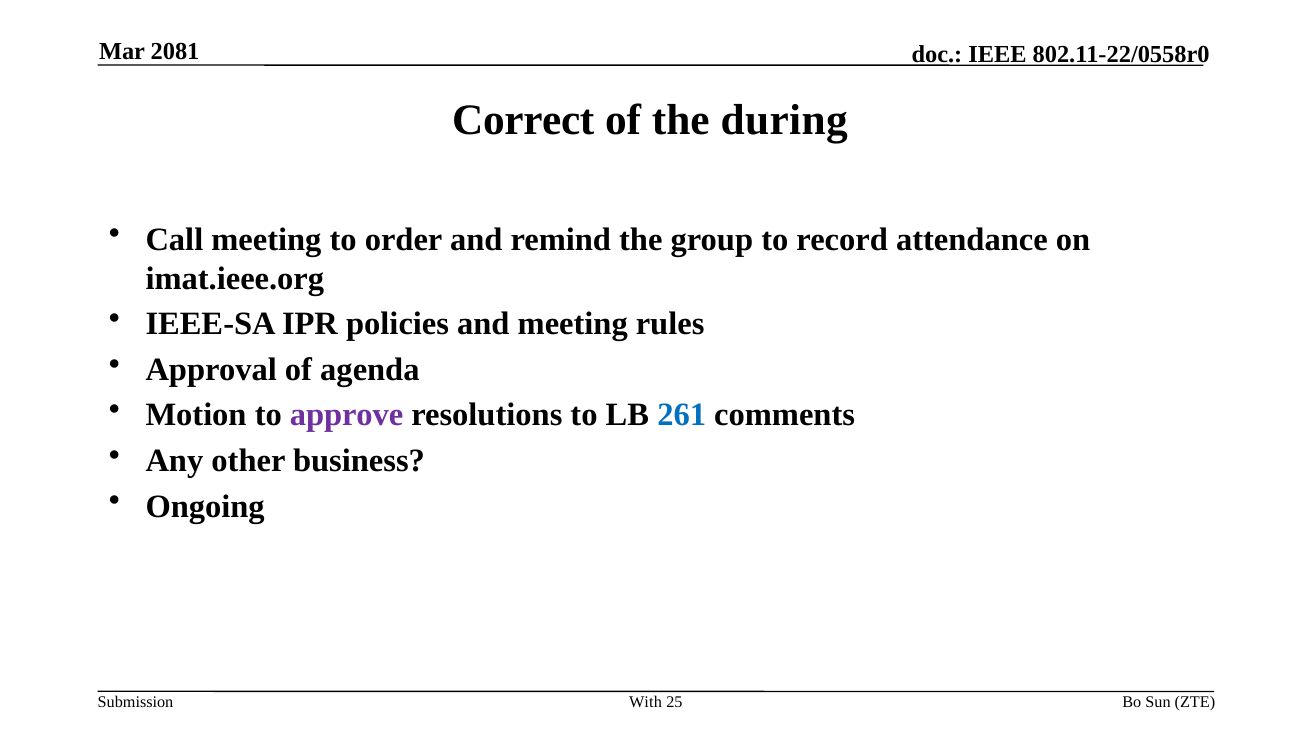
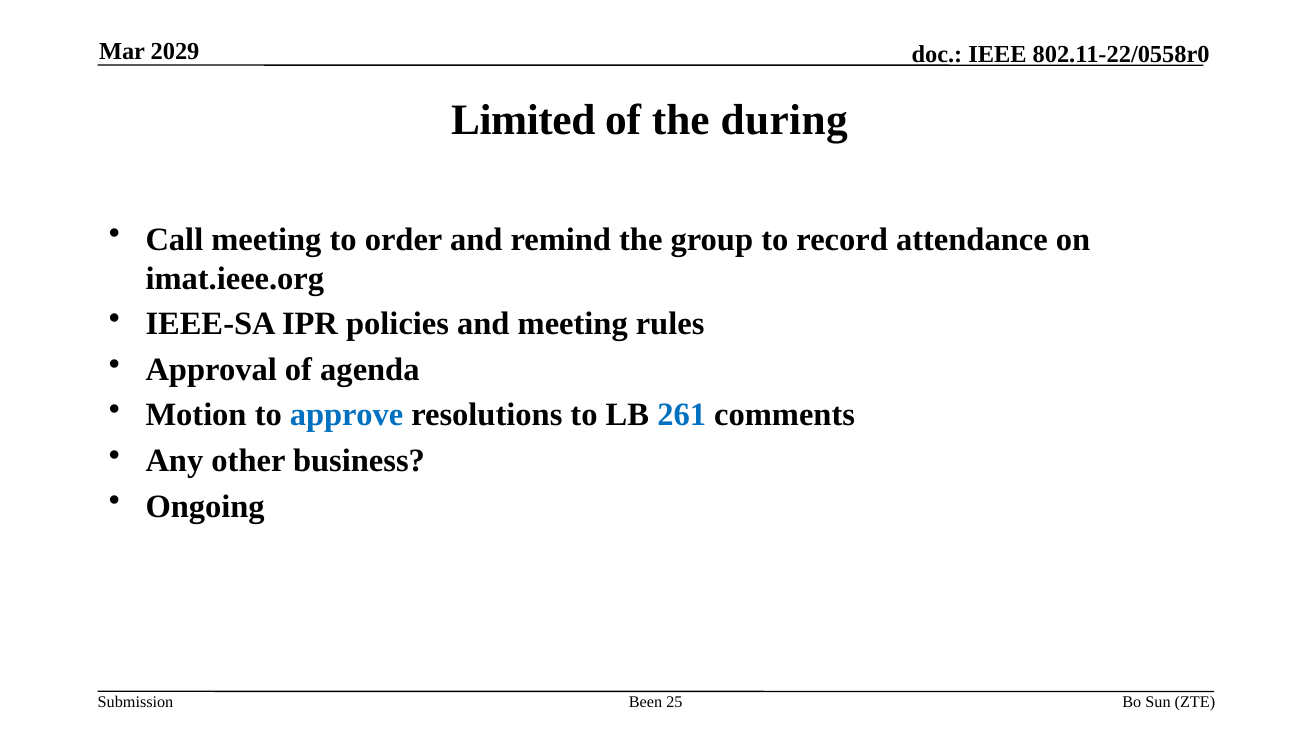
2081: 2081 -> 2029 (175, 52)
Correct: Correct -> Limited (523, 121)
approve colour: purple -> blue (347, 415)
With: With -> Been (646, 702)
